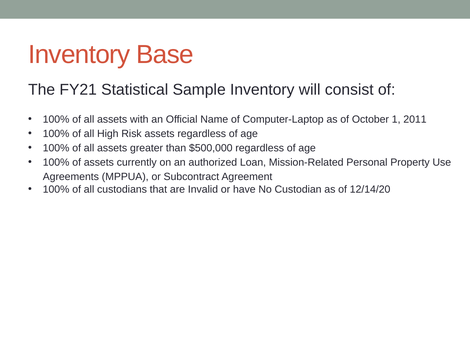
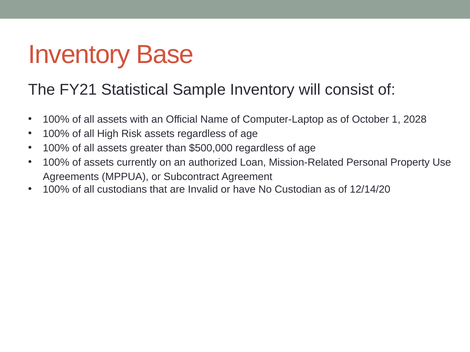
2011: 2011 -> 2028 (415, 119)
